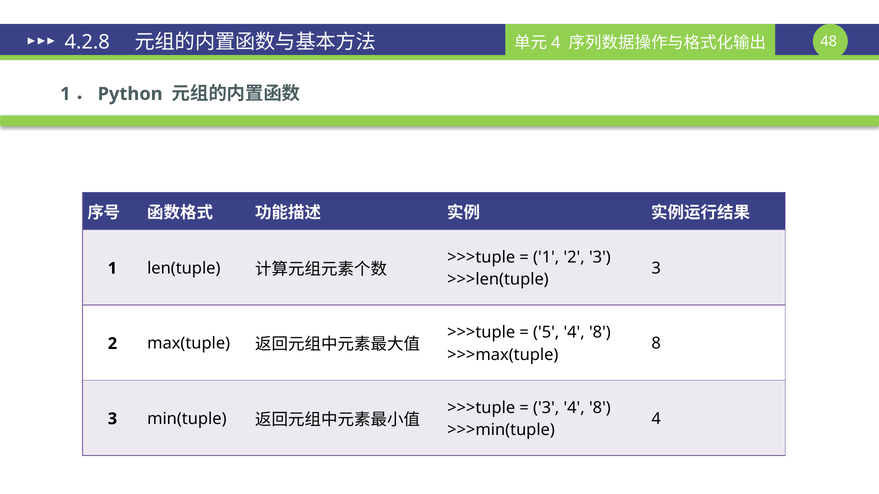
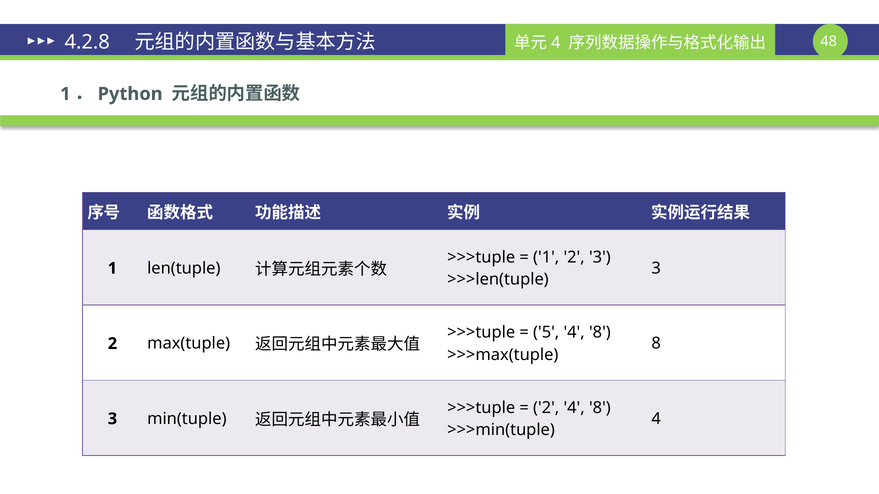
3: 3 -> 2 (546, 408)
